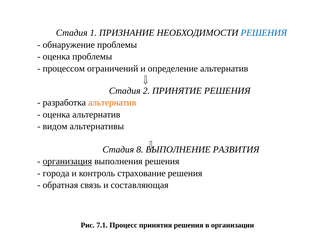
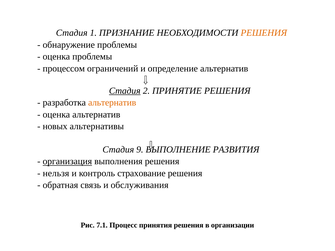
РЕШЕНИЯ colour: blue -> orange (264, 33)
Стадия underline: none -> present (125, 91)
видом: видом -> новых (55, 126)
8: 8 -> 9 (140, 150)
города: города -> нельзя (56, 173)
составляющая: составляющая -> обслуживания (140, 185)
